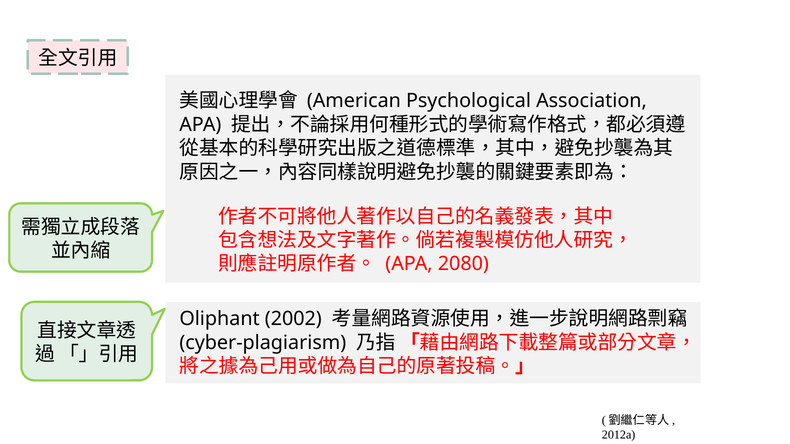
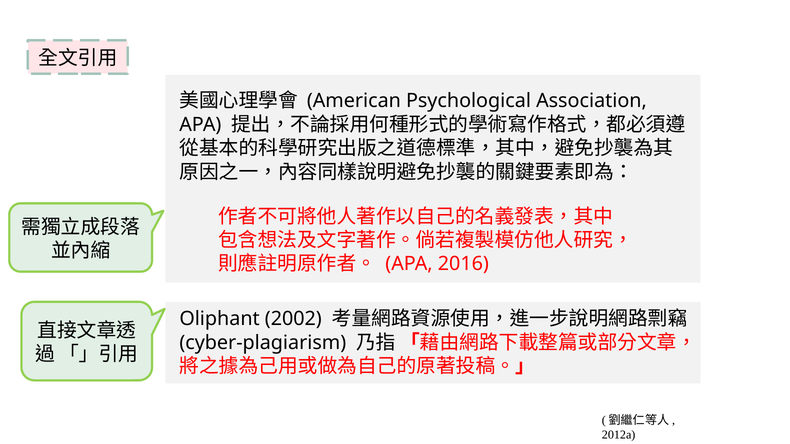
2080: 2080 -> 2016 (463, 264)
